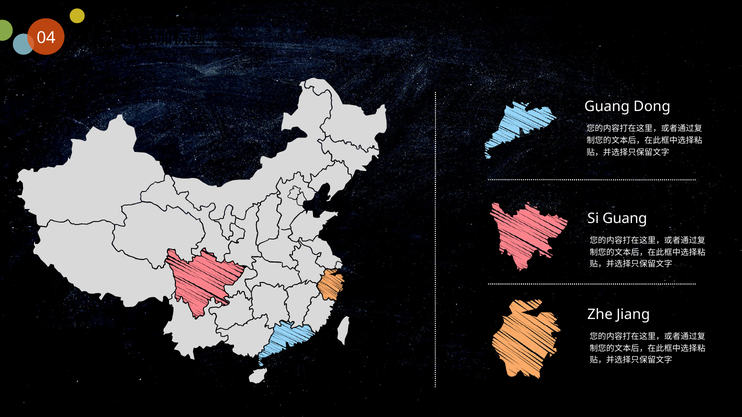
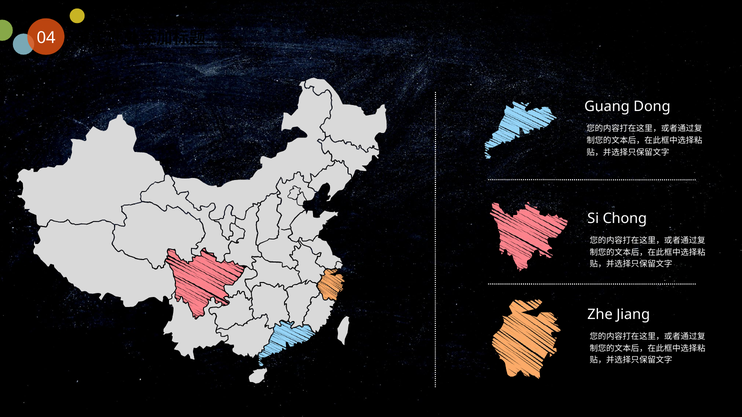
Si Guang: Guang -> Chong (625, 218)
